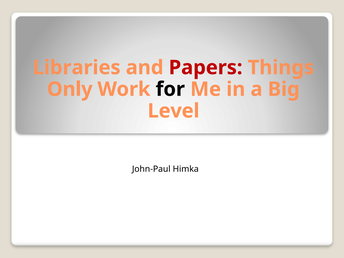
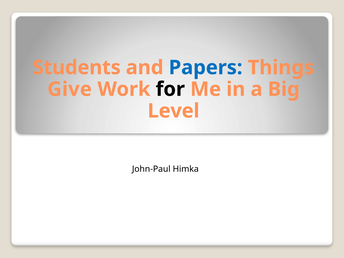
Libraries: Libraries -> Students (77, 68)
Papers colour: red -> blue (206, 68)
Only: Only -> Give (70, 89)
